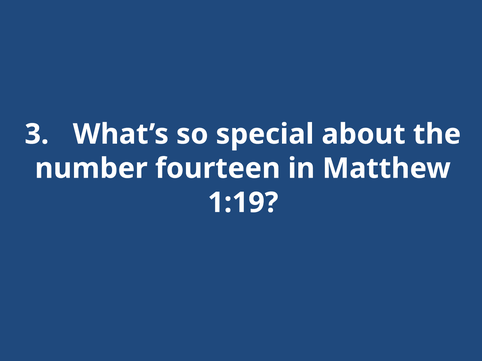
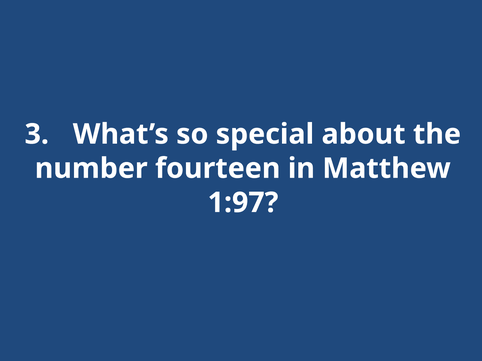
1:19: 1:19 -> 1:97 (243, 203)
